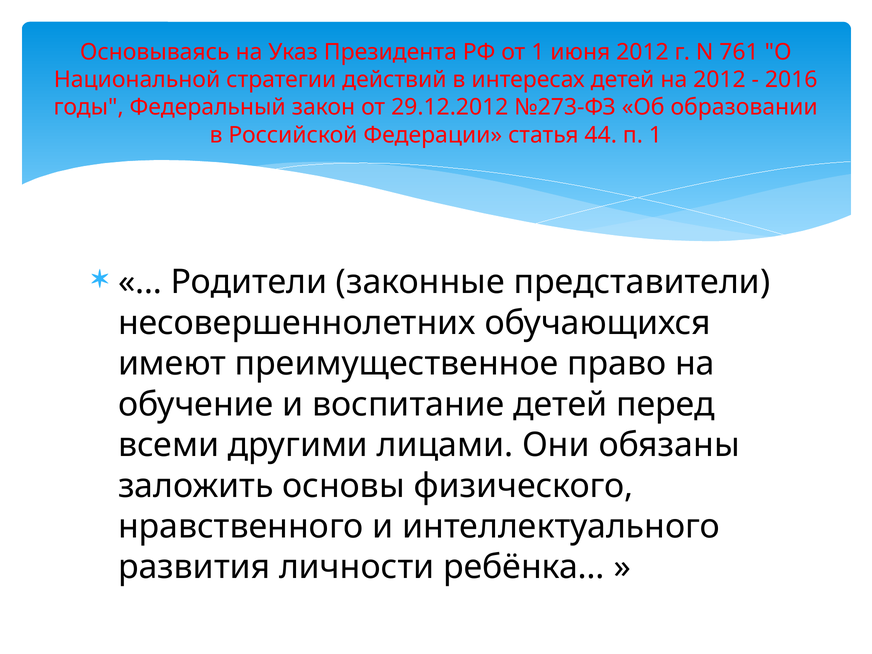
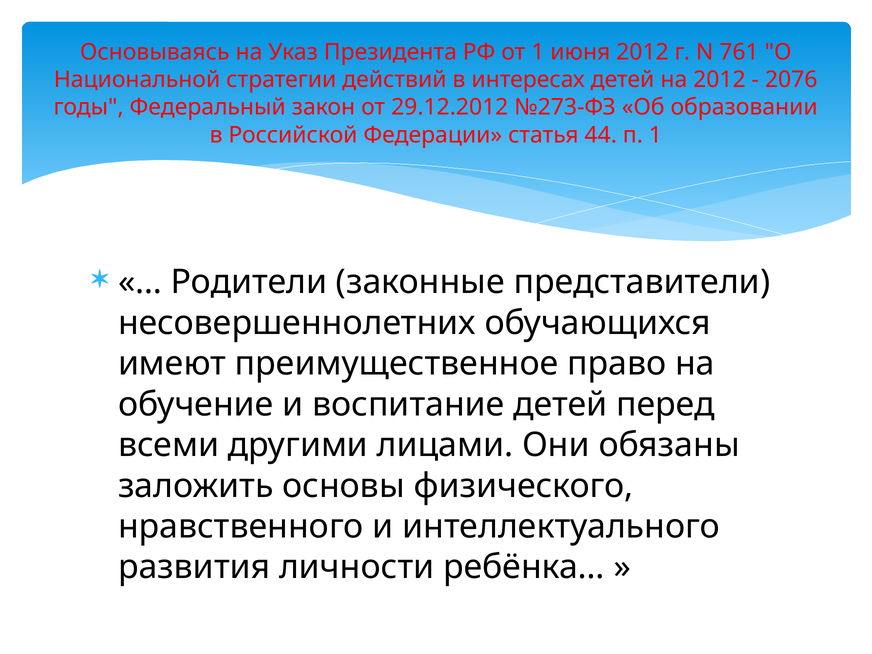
2016: 2016 -> 2076 (791, 80)
